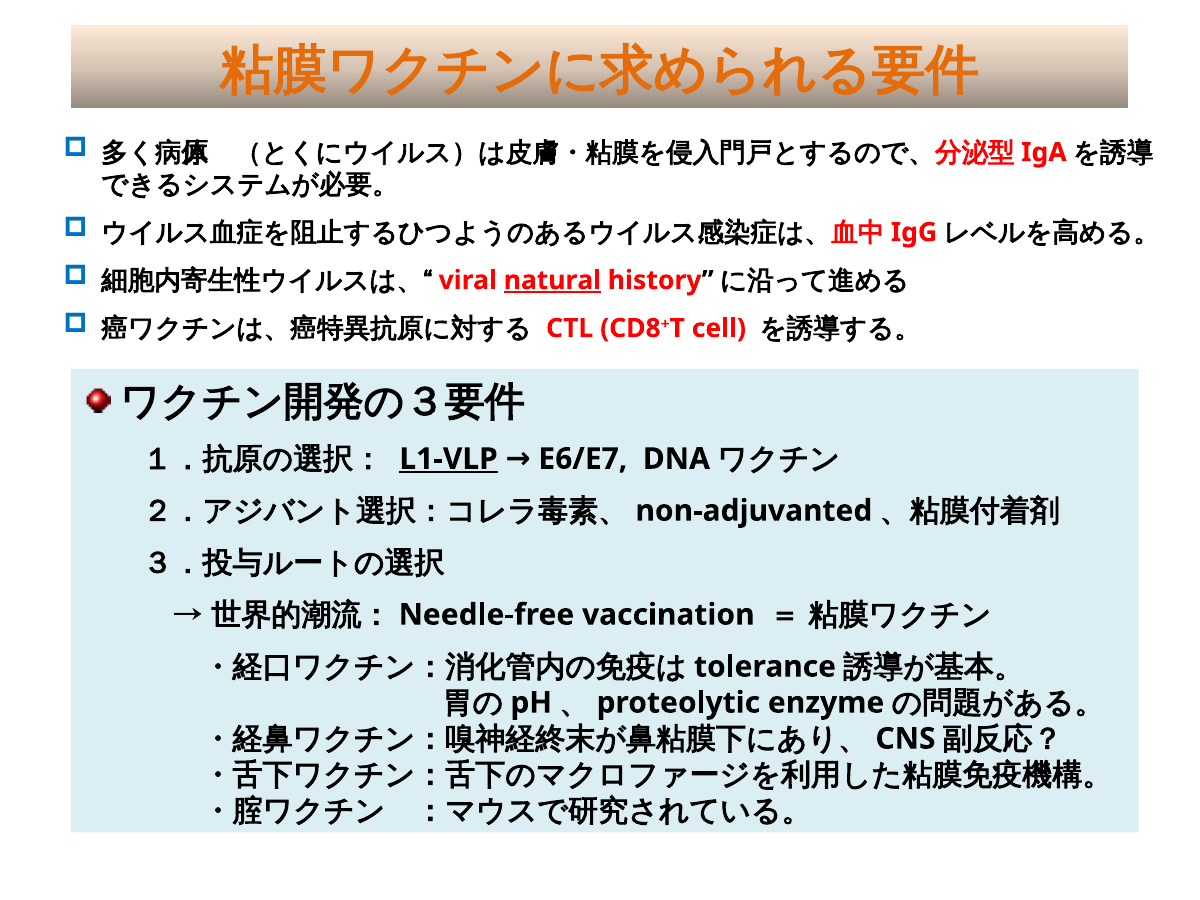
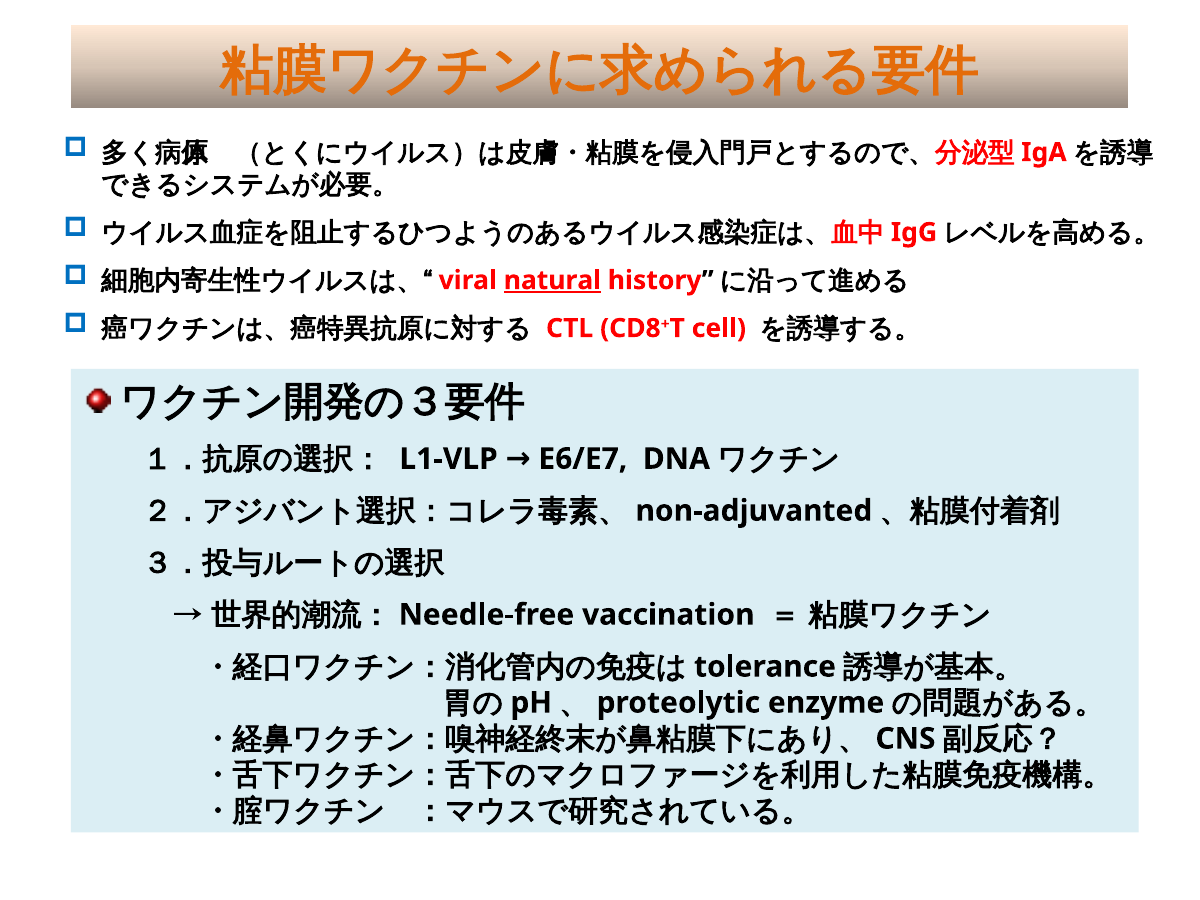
L1-VLP underline: present -> none (449, 459)
